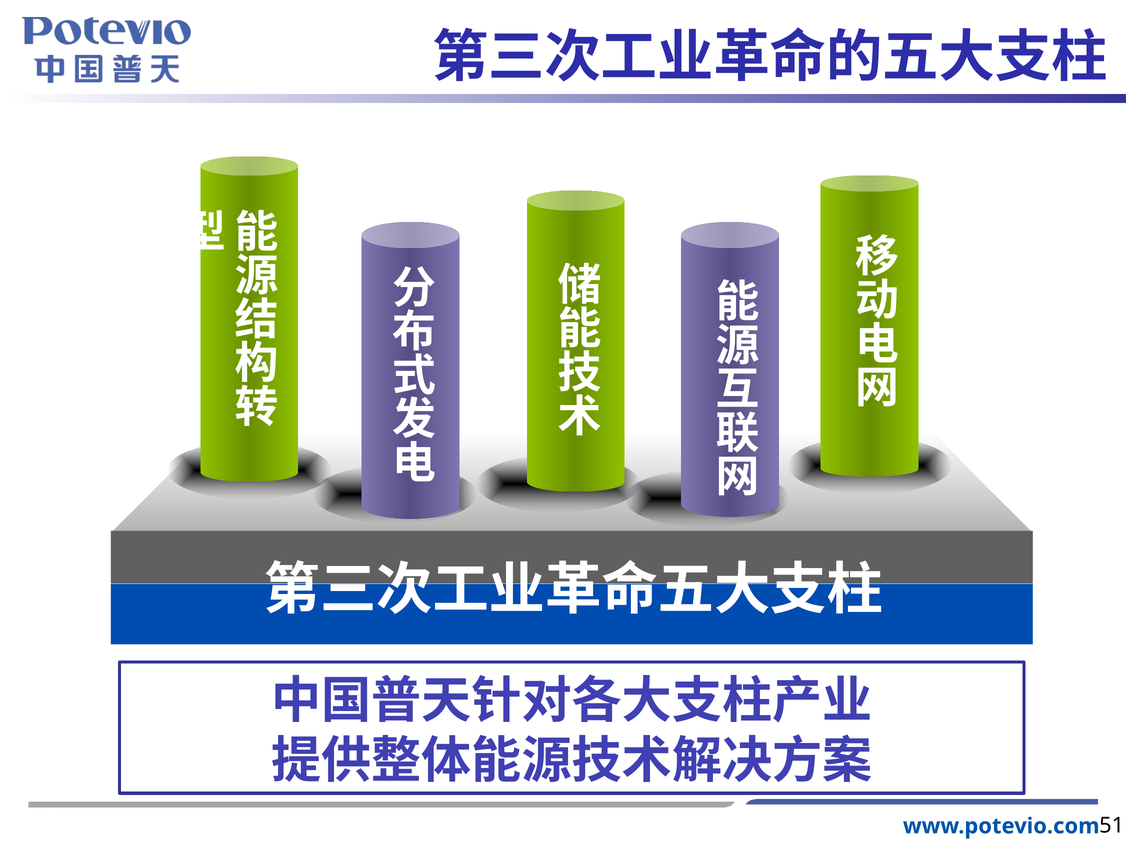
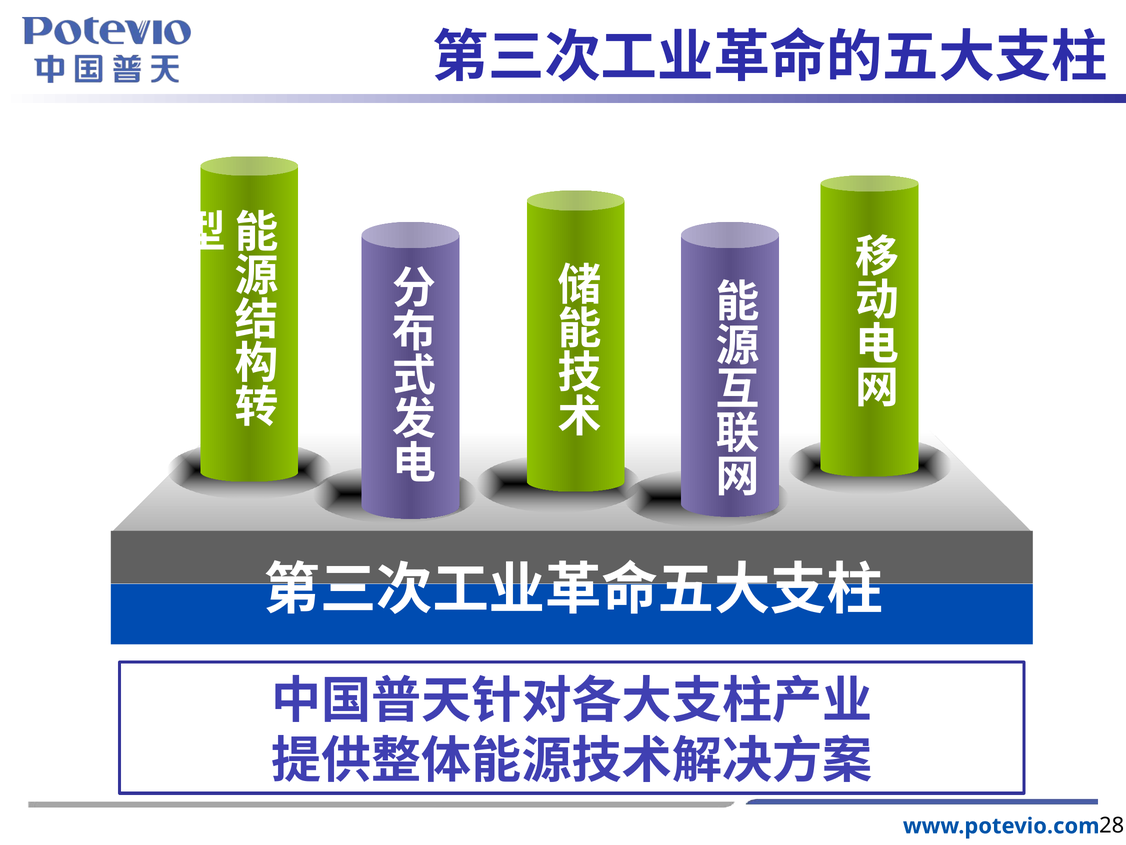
51: 51 -> 28 (1112, 825)
